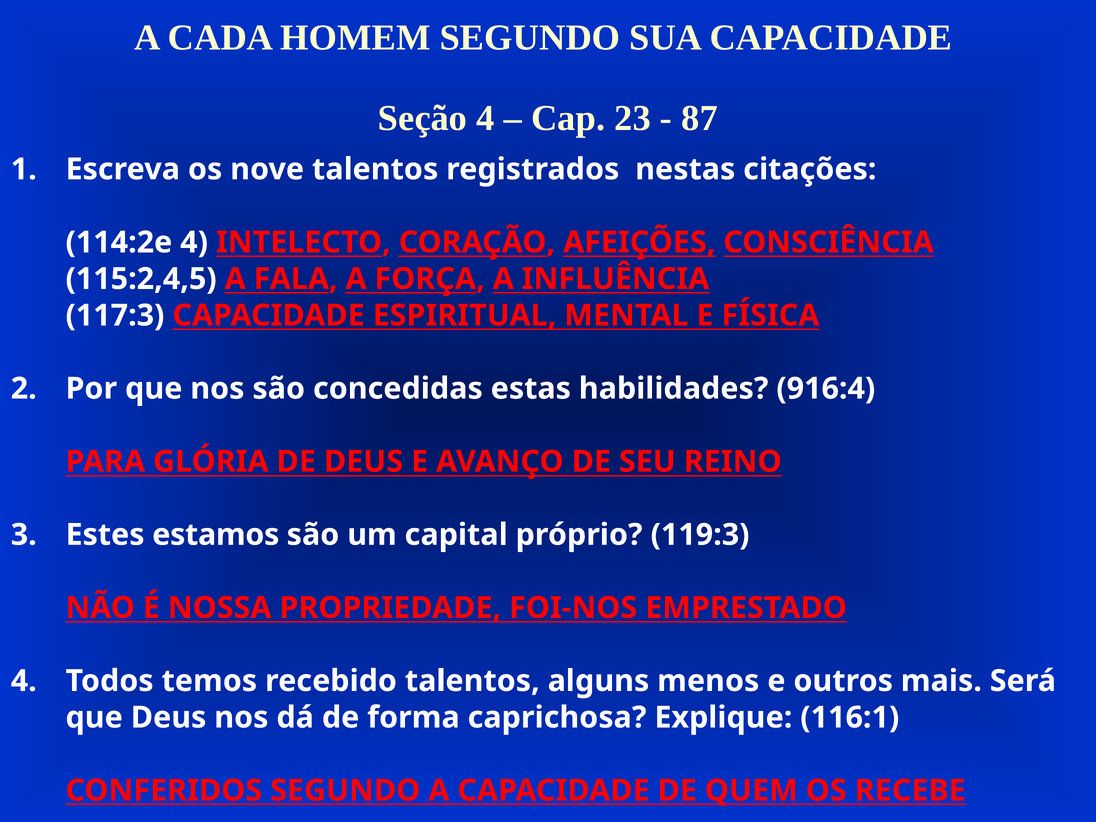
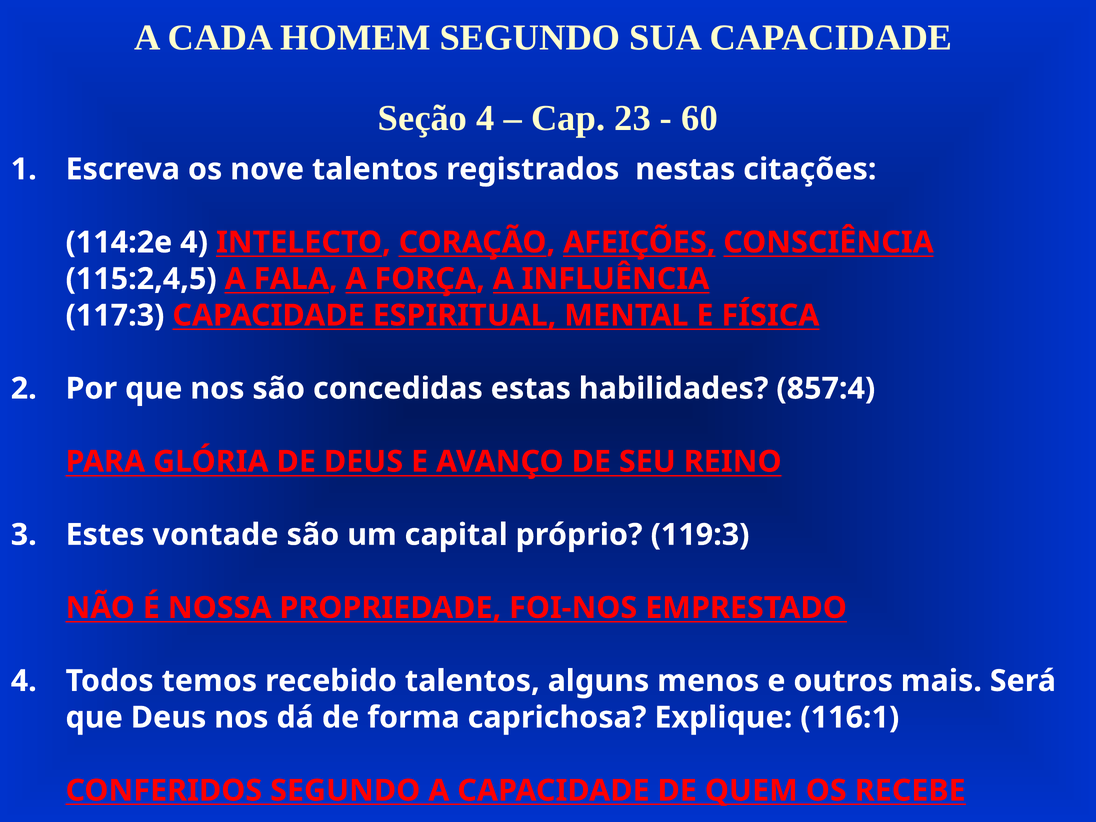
87: 87 -> 60 (700, 118)
916:4: 916:4 -> 857:4 (826, 389)
estamos: estamos -> vontade (216, 535)
